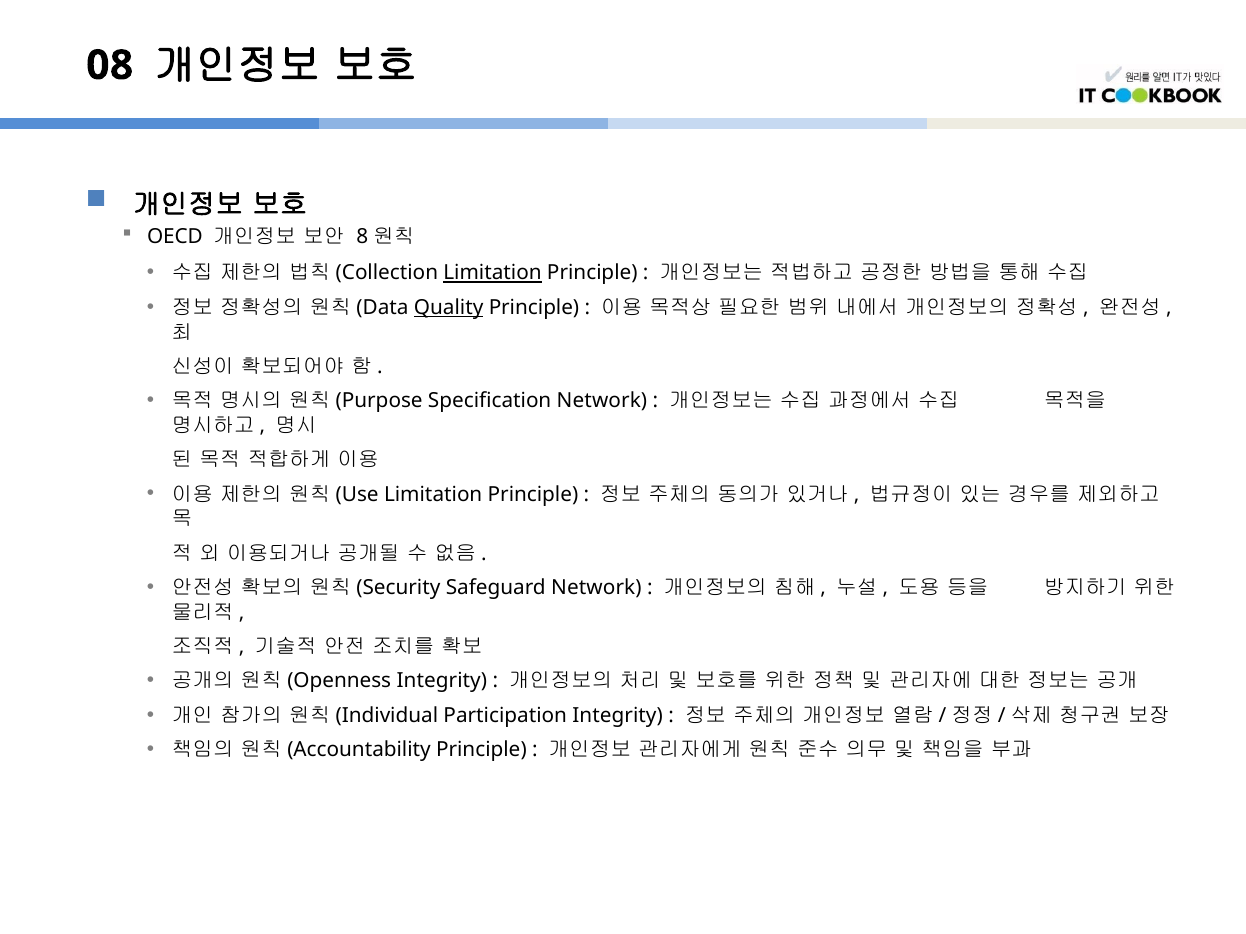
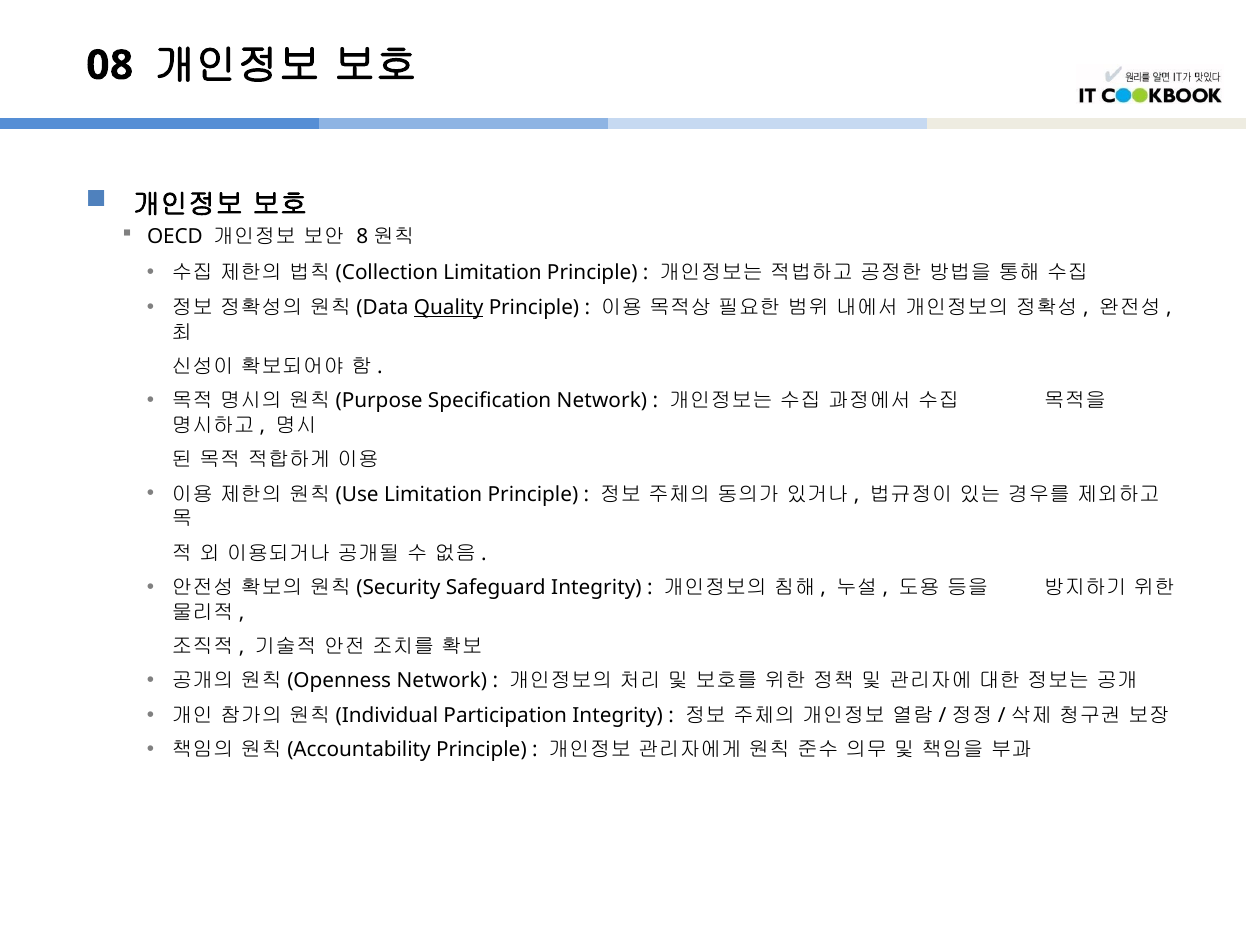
Limitation underline: present -> none (492, 273)
Safeguard Network: Network -> Integrity (596, 588)
Integrity: Integrity -> Network (442, 681)
